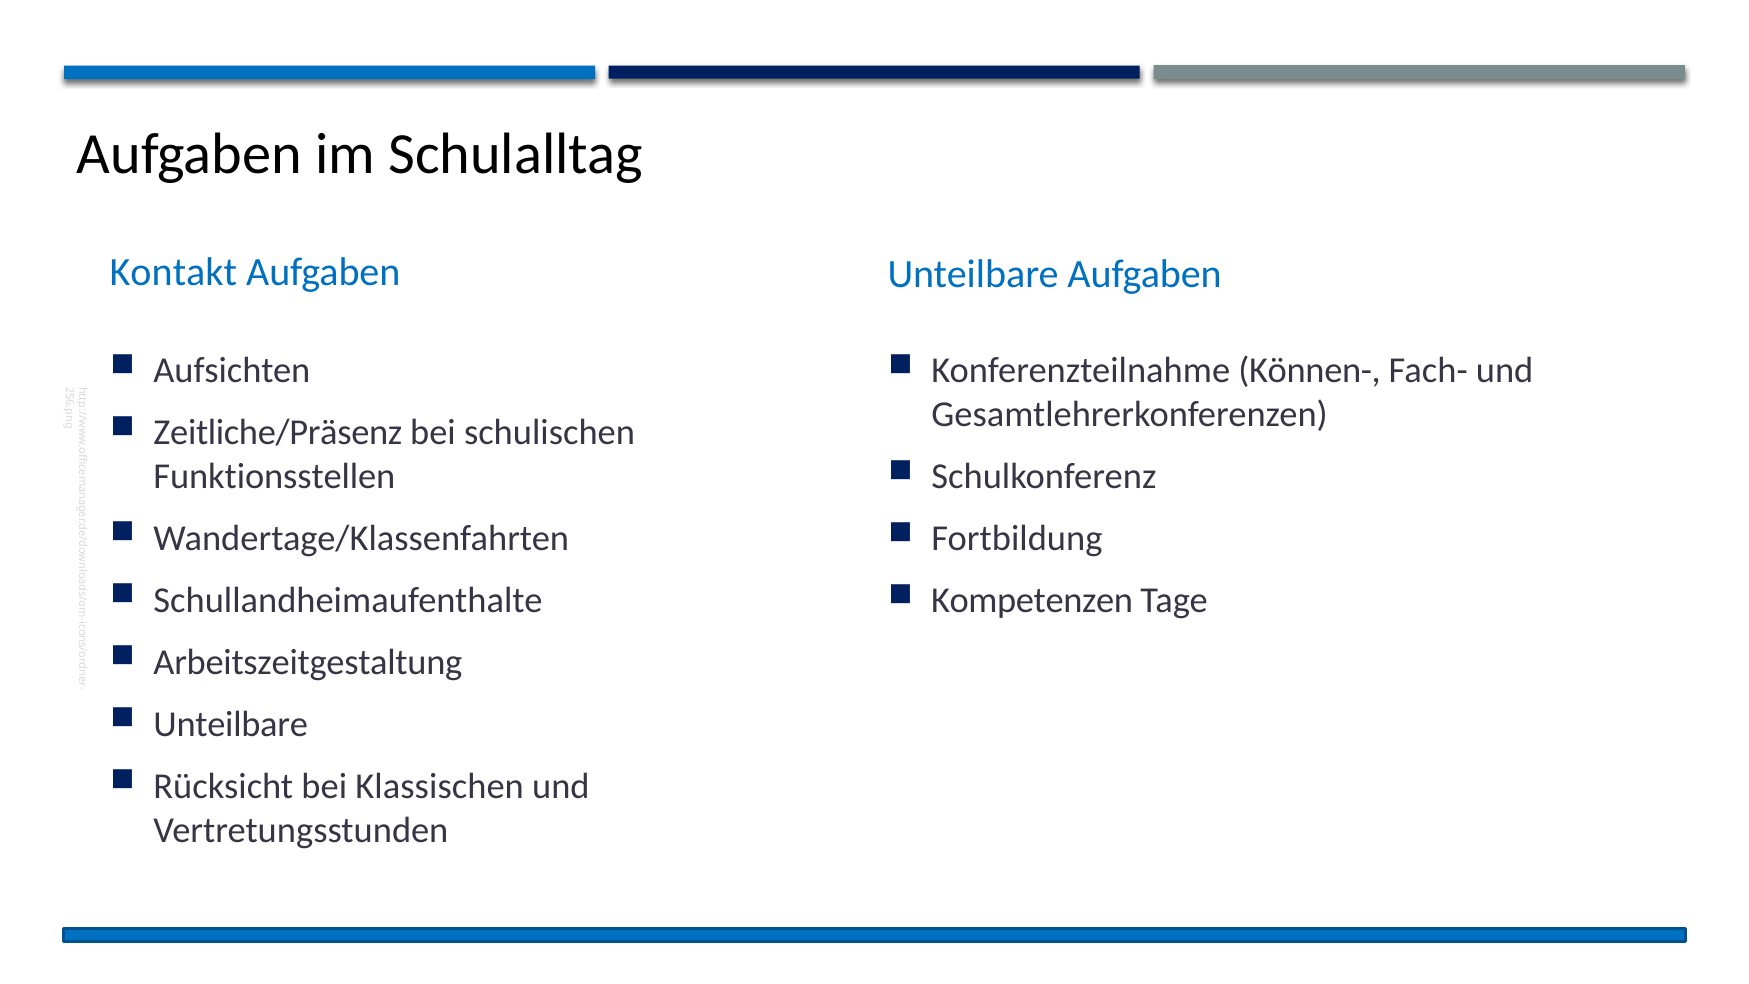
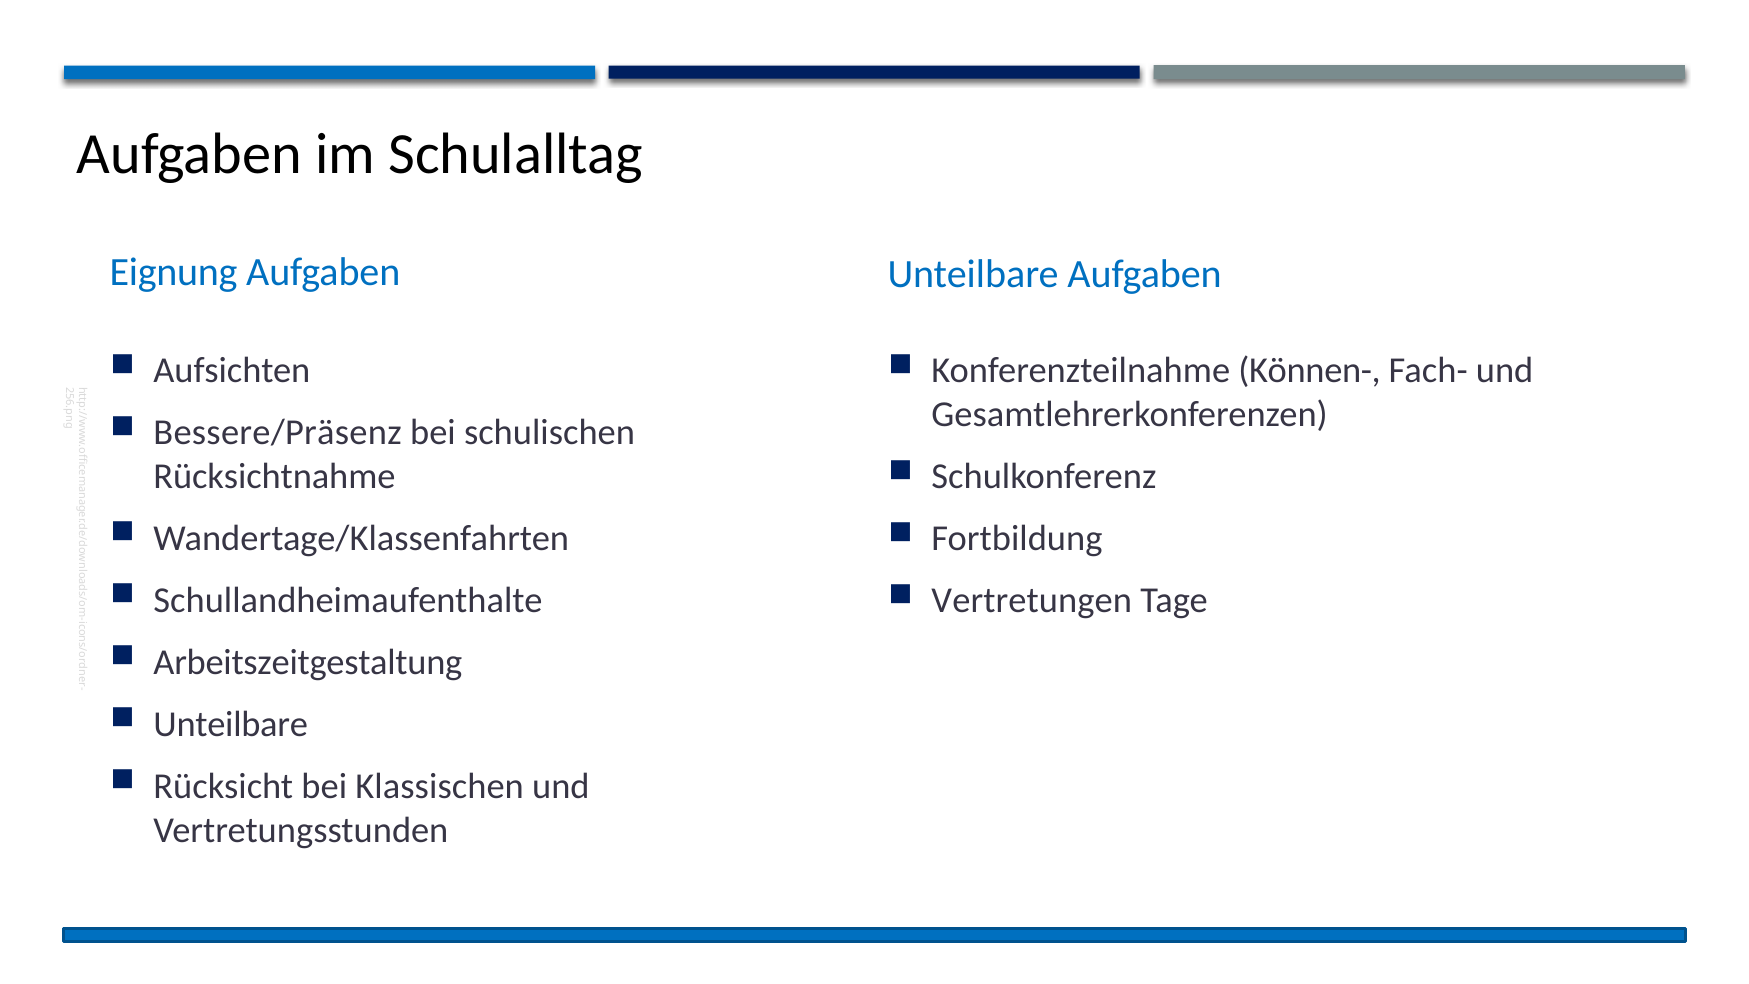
Kontakt: Kontakt -> Eignung (174, 273)
Zeitliche/Präsenz: Zeitliche/Präsenz -> Bessere/Präsenz (278, 433)
Funktionsstellen: Funktionsstellen -> Rücksichtnahme (274, 476)
Kompetenzen: Kompetenzen -> Vertretungen (1032, 601)
